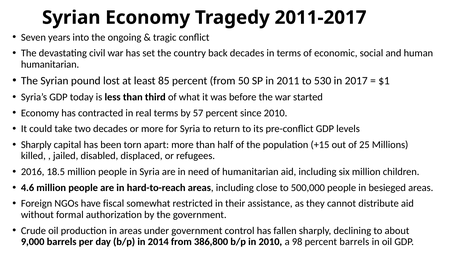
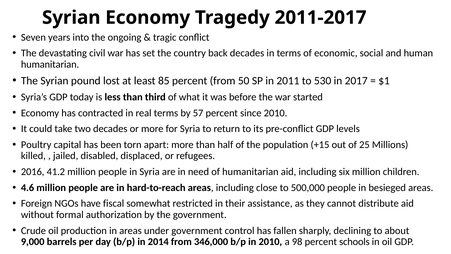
Sharply: Sharply -> Poultry (36, 145)
18.5: 18.5 -> 41.2 (56, 172)
386,800: 386,800 -> 346,000 (211, 241)
percent barrels: barrels -> schools (354, 241)
